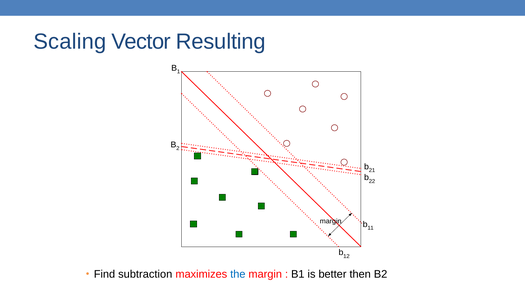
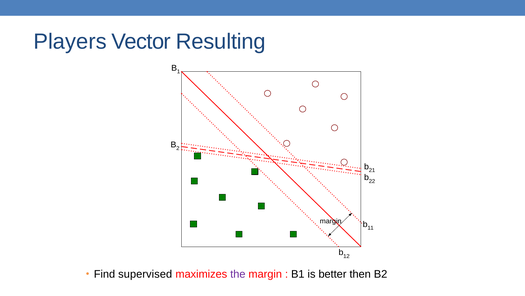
Scaling: Scaling -> Players (70, 42)
subtraction: subtraction -> supervised (145, 274)
the colour: blue -> purple (238, 274)
